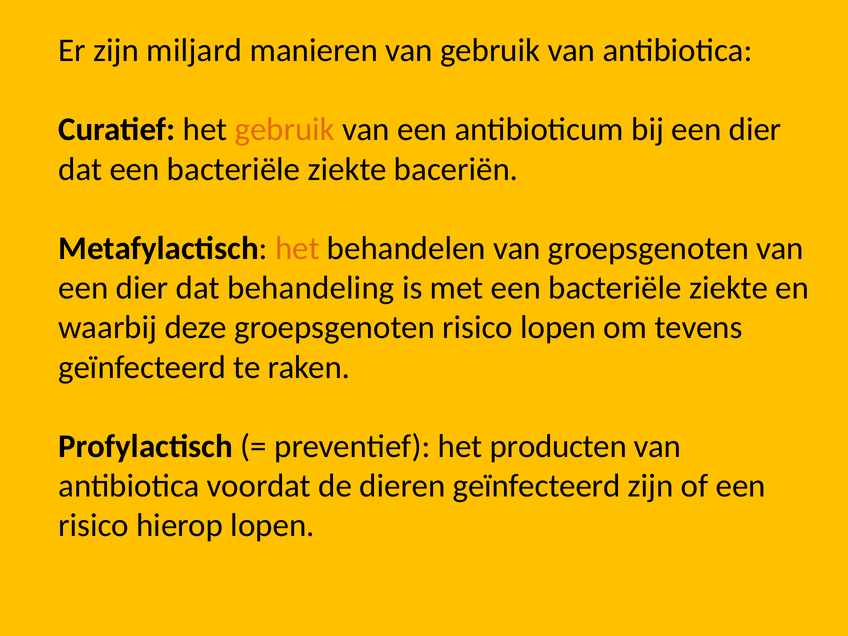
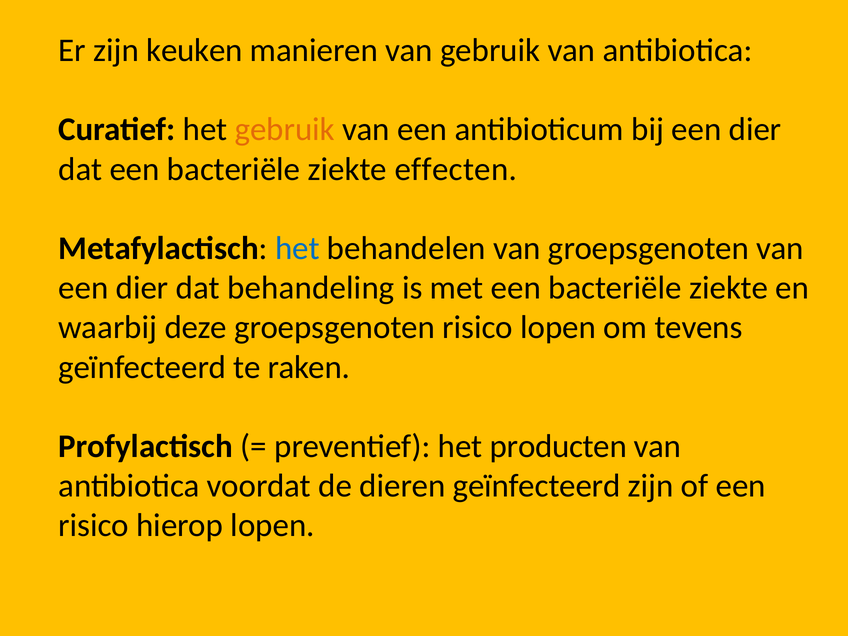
miljard: miljard -> keuken (195, 50)
baceriën: baceriën -> effecten (456, 169)
het colour: orange -> blue (297, 248)
